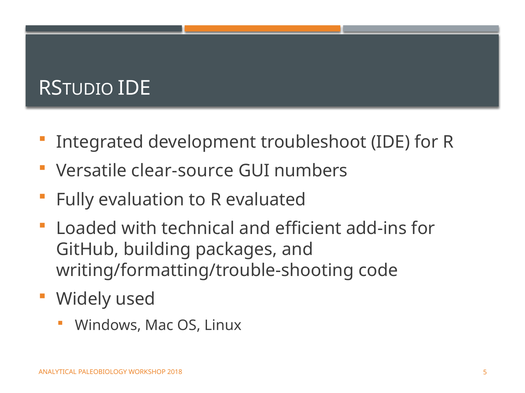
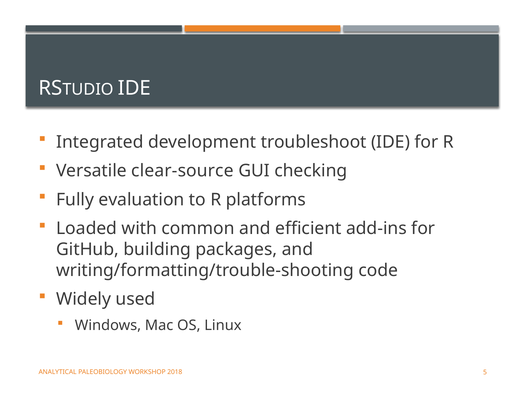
numbers: numbers -> checking (311, 171)
evaluated: evaluated -> platforms (266, 200)
technical: technical -> common (198, 229)
